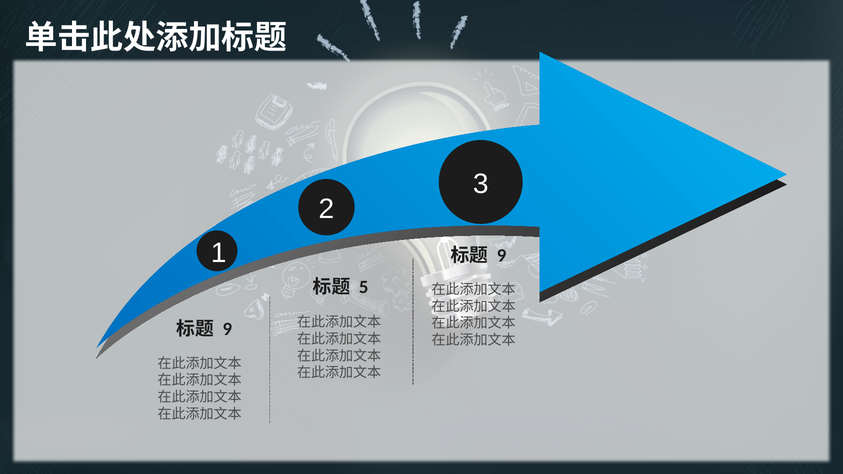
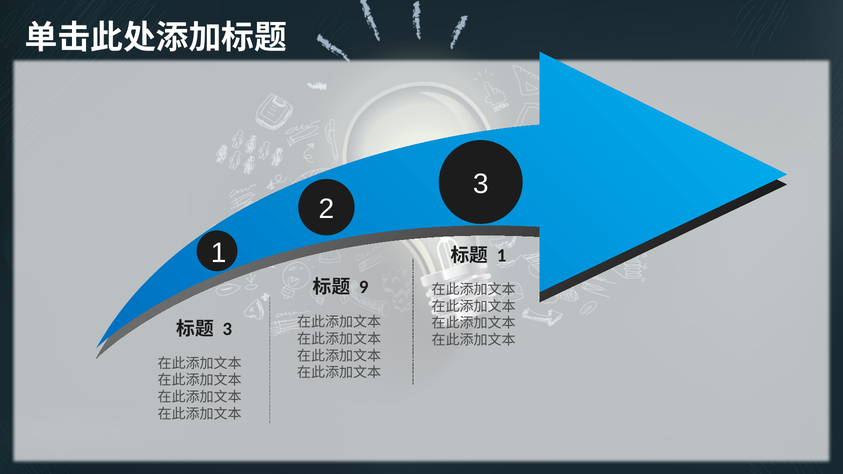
9: 9 -> 1 (502, 255)
5: 5 -> 9 (364, 287)
9: 9 -> 3 (227, 329)
